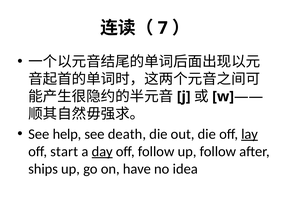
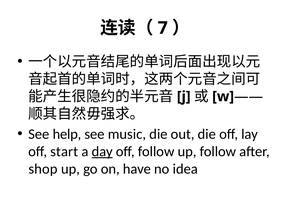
death: death -> music (127, 134)
lay underline: present -> none (250, 134)
ships: ships -> shop (43, 169)
